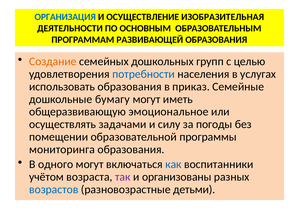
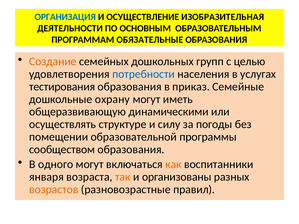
РАЗВИВАЮЩЕЙ: РАЗВИВАЮЩЕЙ -> ОБЯЗАТЕЛЬНЫЕ (150, 40)
использовать: использовать -> тестирования (62, 87)
бумагу: бумагу -> охрану (112, 99)
эмоциональное: эмоциональное -> динамическими (169, 112)
задачами: задачами -> структуре (123, 124)
мониторинга: мониторинга -> сообществом (62, 150)
как colour: blue -> orange (173, 164)
учётом: учётом -> января (46, 177)
так colour: purple -> orange (123, 177)
возрастов colour: blue -> orange (54, 190)
детьми: детьми -> правил (194, 190)
